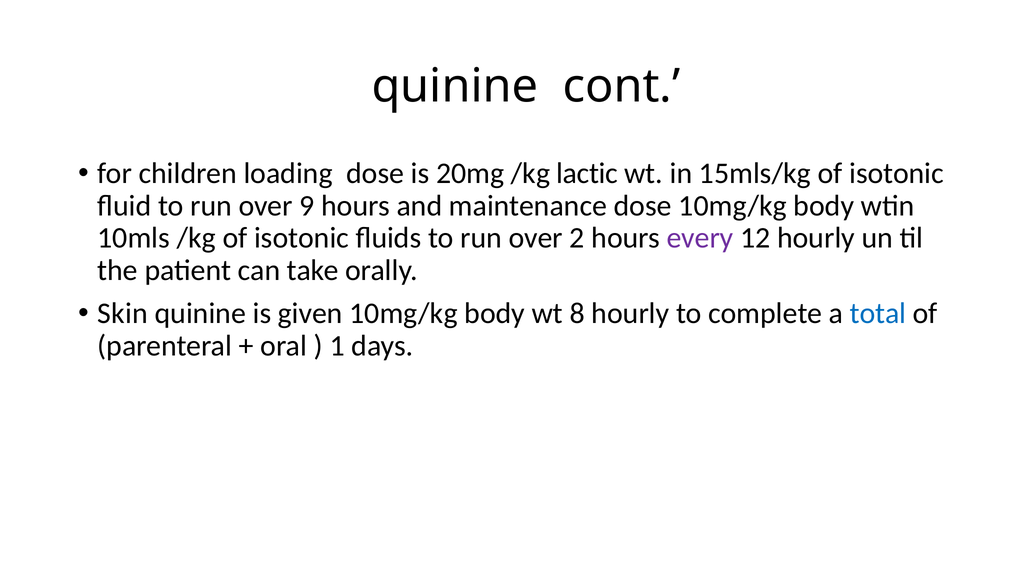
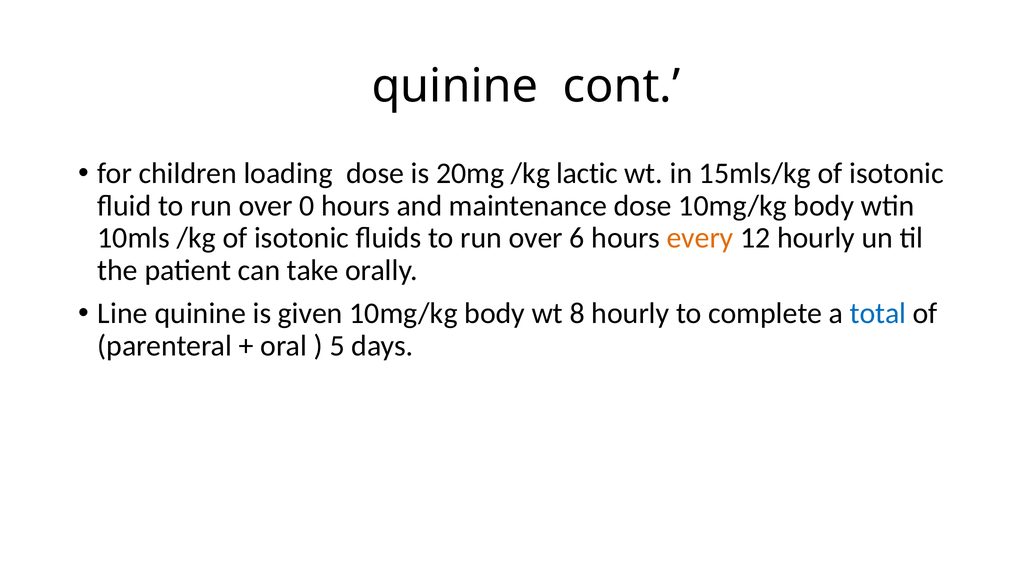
9: 9 -> 0 (307, 206)
2: 2 -> 6 (577, 238)
every colour: purple -> orange (700, 238)
Skin: Skin -> Line (123, 313)
1: 1 -> 5 (337, 345)
